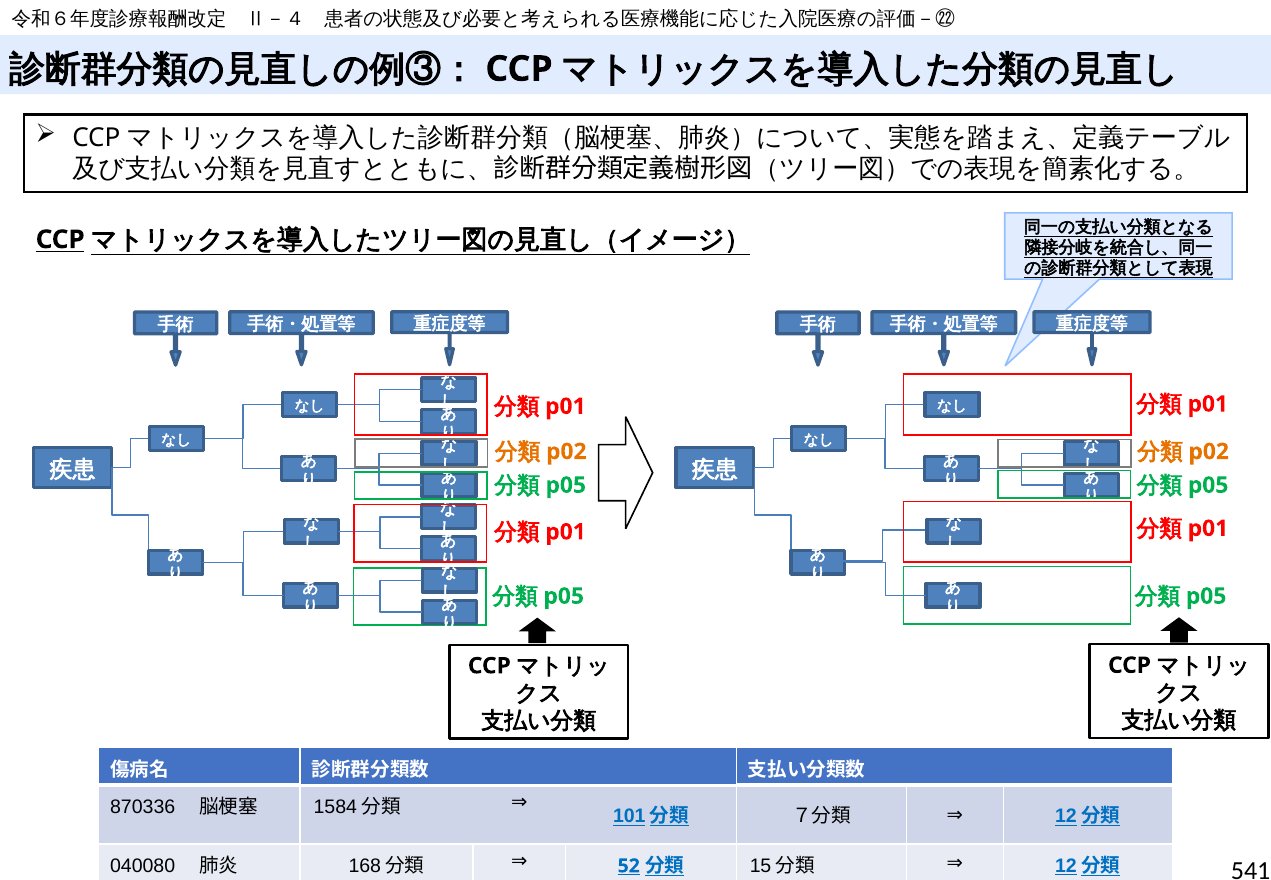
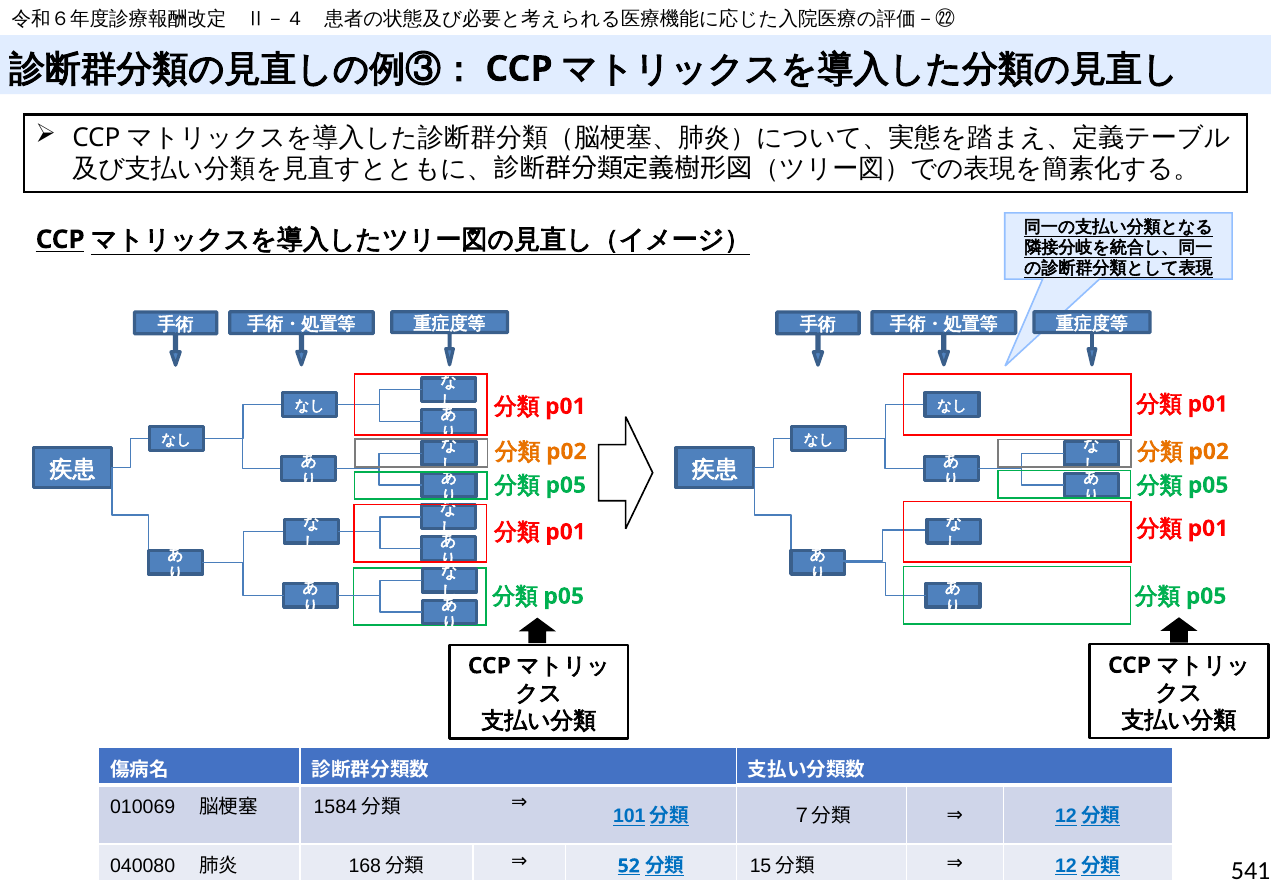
870336: 870336 -> 010069 (143, 807)
